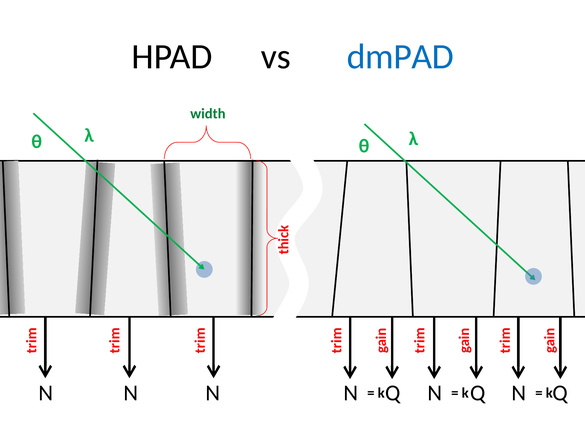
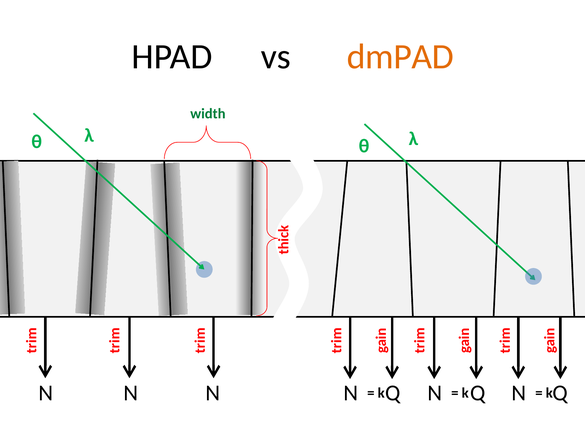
dmPAD colour: blue -> orange (400, 57)
